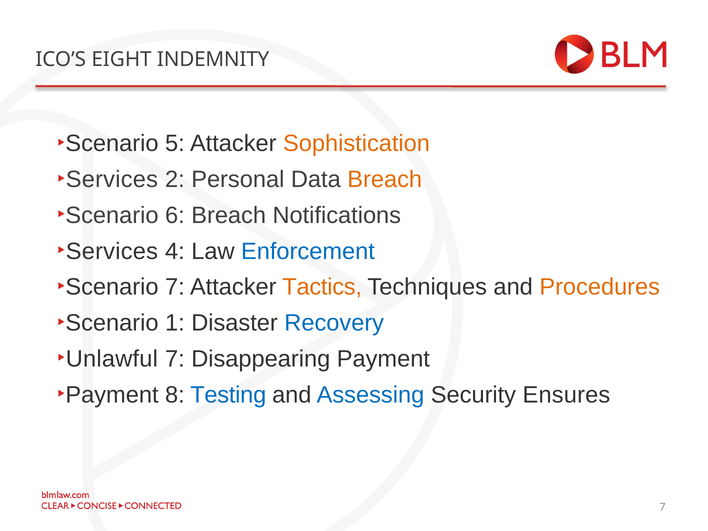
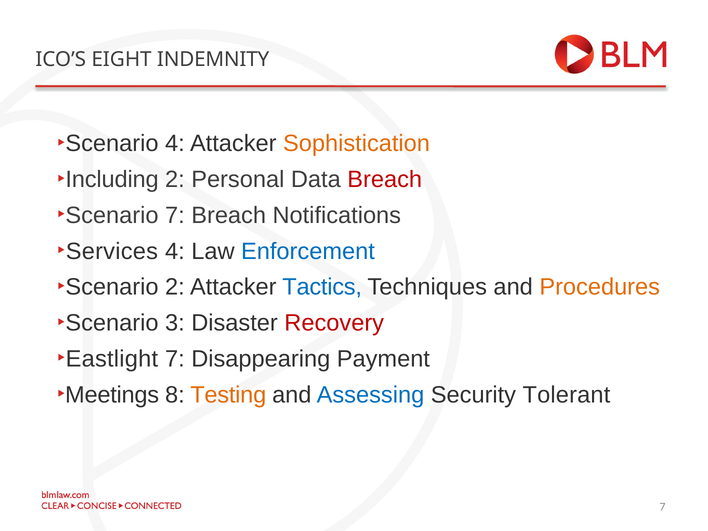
Scenario 5: 5 -> 4 (175, 144)
Services: Services -> Including (112, 180)
Breach colour: orange -> red (385, 180)
Scenario 6: 6 -> 7 (175, 215)
Scenario 7: 7 -> 2 (175, 287)
Tactics colour: orange -> blue (322, 287)
1: 1 -> 3 (175, 323)
Recovery colour: blue -> red (334, 323)
Unlawful: Unlawful -> Eastlight (112, 359)
Payment: Payment -> Meetings (112, 395)
Testing colour: blue -> orange (228, 395)
Ensures: Ensures -> Tolerant (566, 395)
